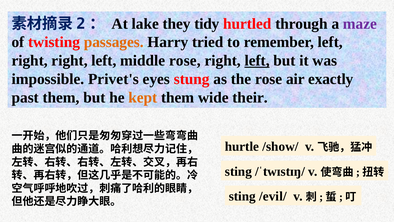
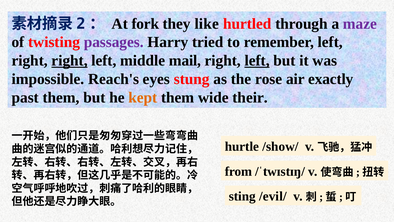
lake: lake -> fork (145, 24)
tidy: tidy -> like (207, 24)
passages colour: orange -> purple (114, 42)
right underline: none -> present (70, 61)
middle rose: rose -> mail (185, 61)
Privet's: Privet's -> Reach's (114, 79)
sting: sting -> from (238, 171)
